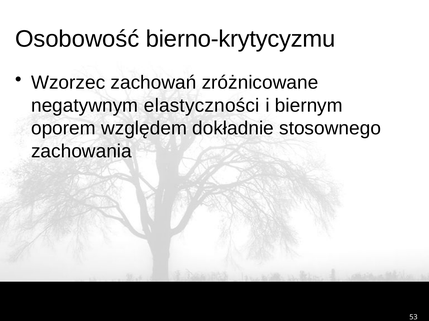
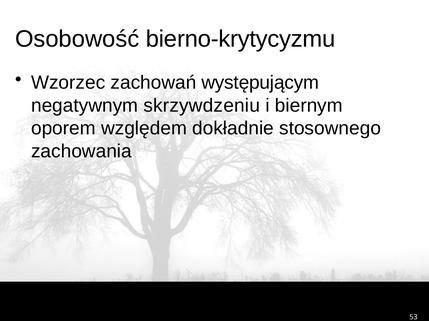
zróżnicowane: zróżnicowane -> występującym (260, 83)
elastyczności: elastyczności -> skrzywdzeniu (202, 106)
